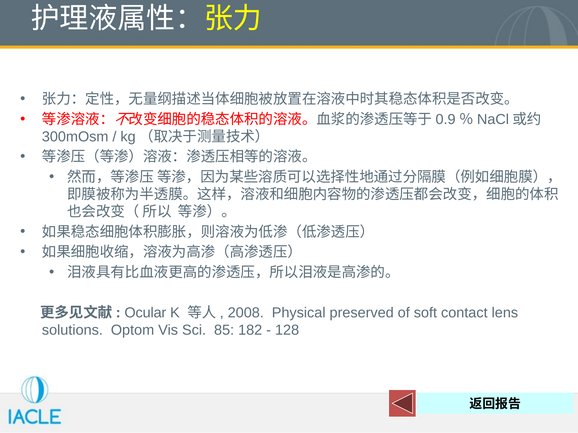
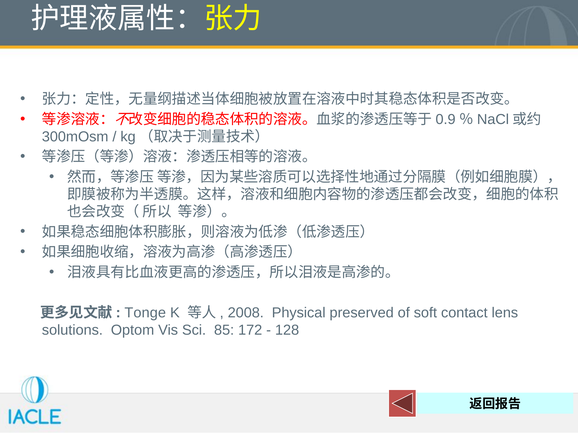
Ocular: Ocular -> Tonge (145, 313)
182: 182 -> 172 (250, 330)
